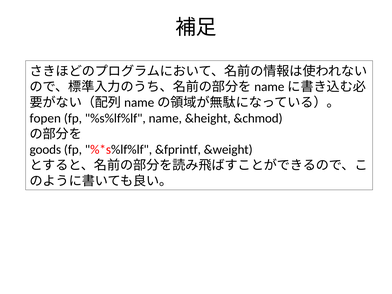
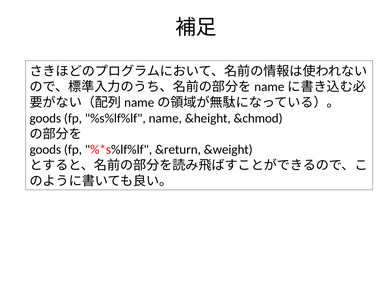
fopen: fopen -> goods (45, 118)
&fprintf: &fprintf -> &return (178, 150)
